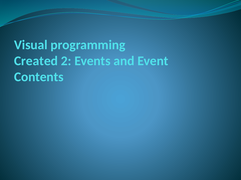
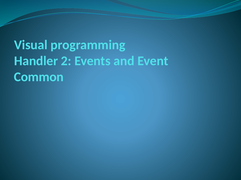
Created: Created -> Handler (36, 61)
Contents: Contents -> Common (39, 77)
